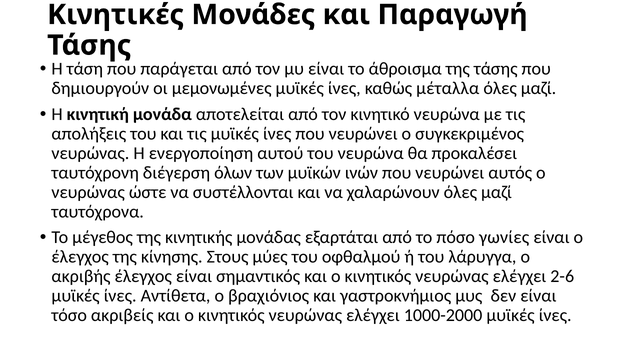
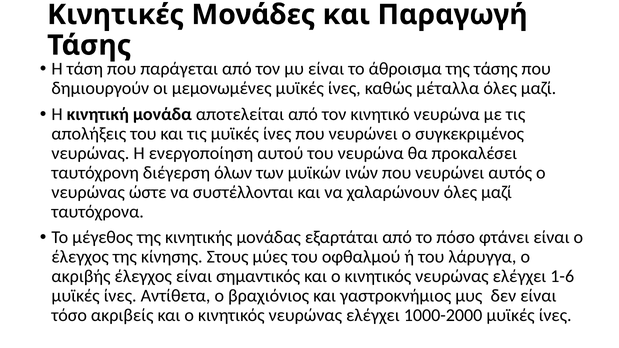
γωνίες: γωνίες -> φτάνει (504, 238)
2-6: 2-6 -> 1-6 (562, 277)
